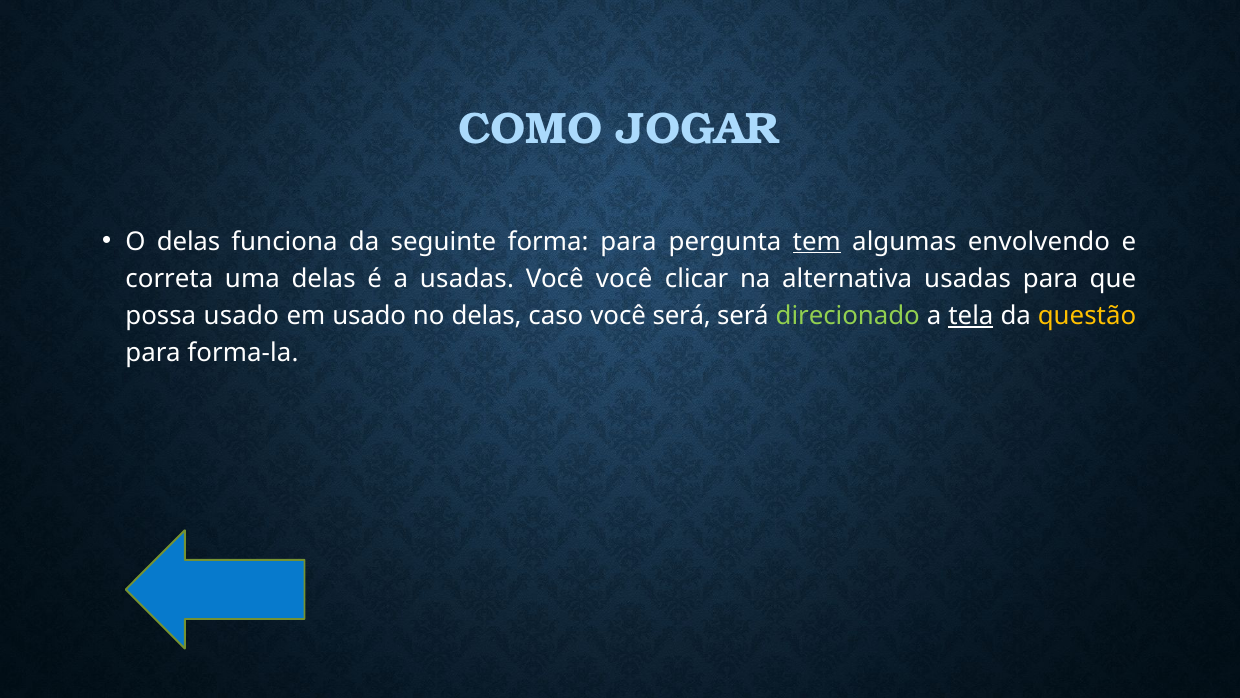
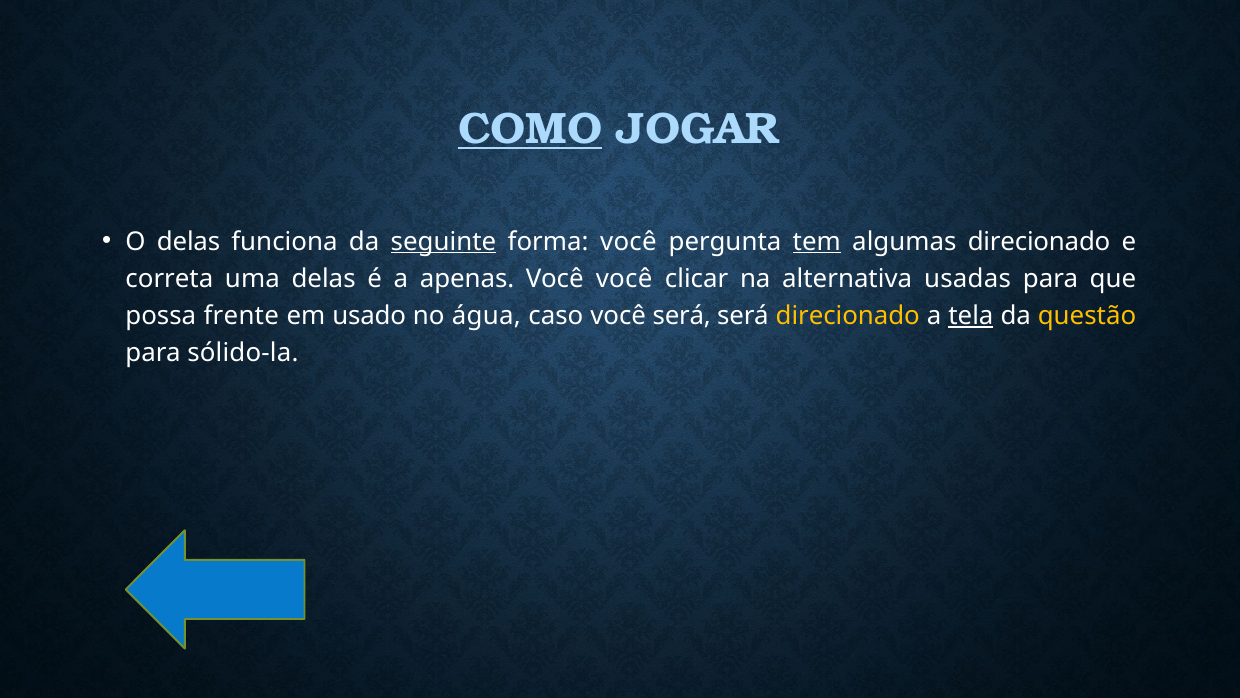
COMO underline: none -> present (530, 129)
seguinte underline: none -> present (443, 241)
forma para: para -> você (628, 241)
algumas envolvendo: envolvendo -> direcionado (1039, 241)
a usadas: usadas -> apenas (467, 279)
possa usado: usado -> frente (241, 316)
no delas: delas -> água (486, 316)
direcionado colour: light green -> yellow (848, 316)
forma-la: forma-la -> sólido-la (243, 353)
